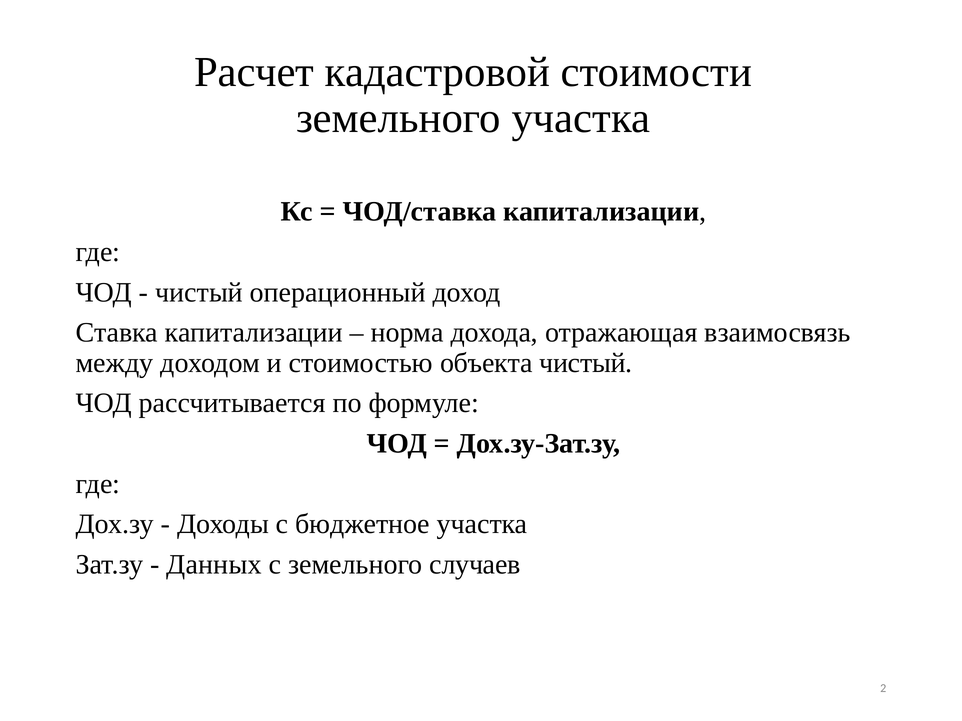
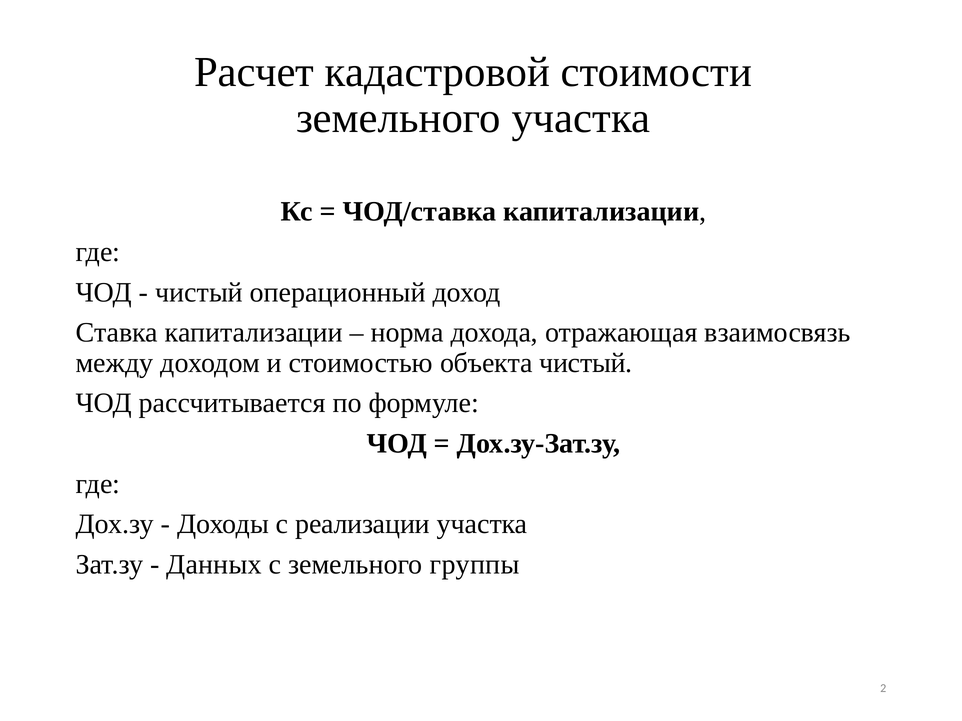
бюджетное: бюджетное -> реализации (363, 524)
случаев: случаев -> группы (475, 565)
